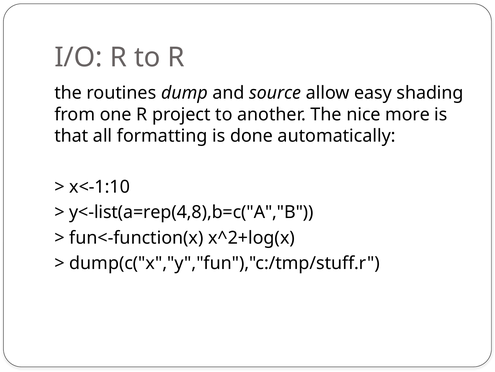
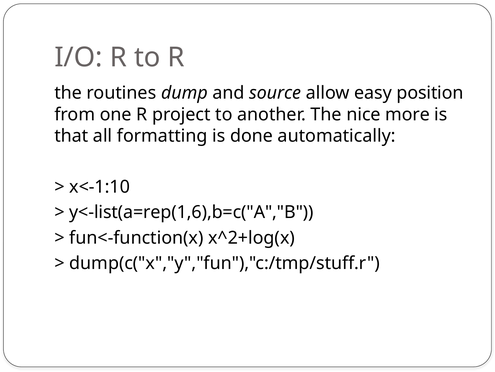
shading: shading -> position (430, 93)
y<-list(a=rep(4,8),b=c("A","B: y<-list(a=rep(4,8),b=c("A","B -> y<-list(a=rep(1,6),b=c("A","B (191, 212)
